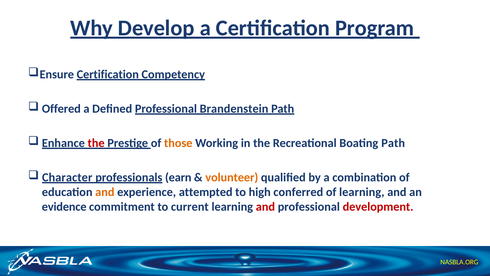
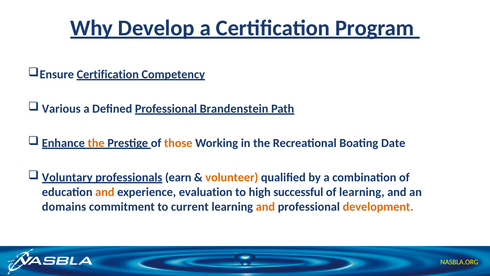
Offered: Offered -> Various (61, 109)
the colour: red -> orange (96, 143)
Boating Path: Path -> Date (393, 143)
Character: Character -> Voluntary (67, 177)
attempted: attempted -> evaluation (206, 192)
conferred: conferred -> successful (298, 192)
evidence: evidence -> domains (64, 207)
and colour: red -> orange (265, 207)
development colour: red -> orange (378, 207)
